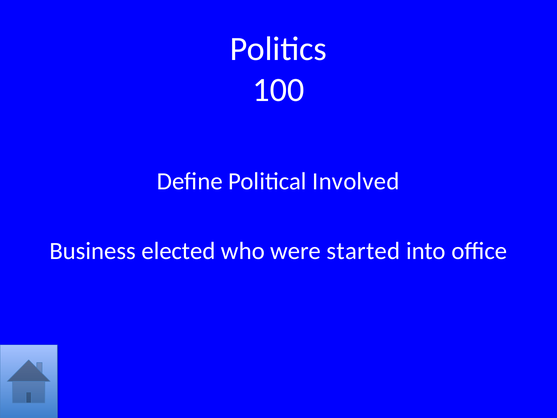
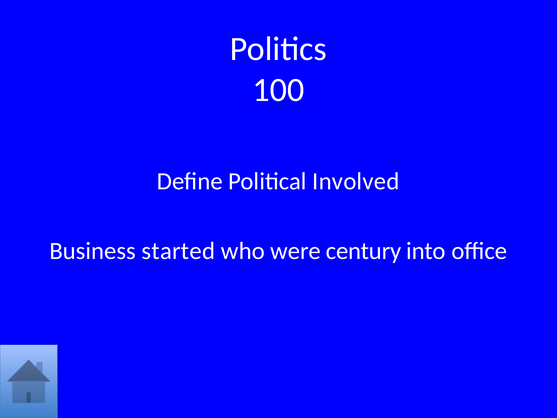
elected: elected -> started (178, 251)
started: started -> century (364, 251)
